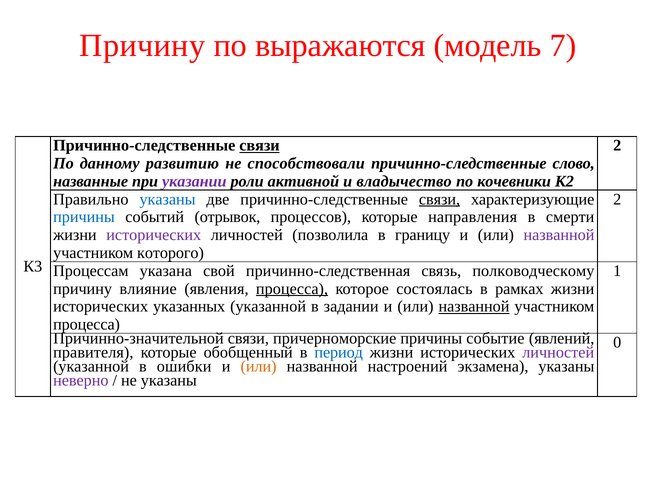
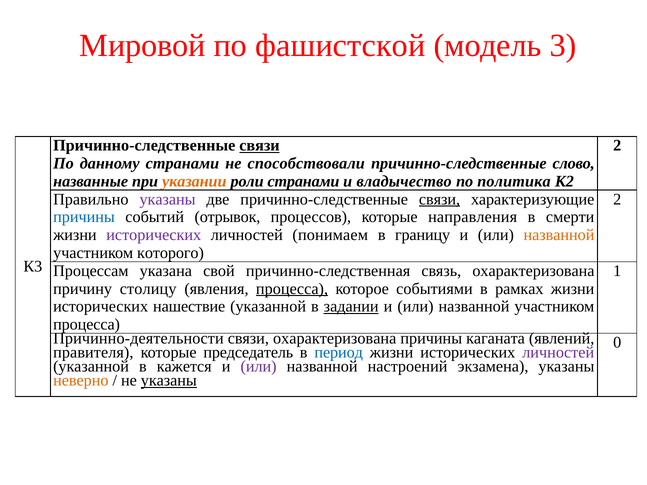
Причину: Причину -> Мировой (143, 46)
выражаются: выражаются -> фашистской (340, 46)
7: 7 -> 3 (563, 46)
данному развитию: развитию -> странами (182, 163)
указании colour: purple -> orange (194, 181)
роли активной: активной -> странами (304, 181)
кочевники: кочевники -> политика (514, 181)
указаны colour: blue -> purple (168, 199)
позволила: позволила -> понимаем (330, 235)
названной colour: purple -> orange (559, 235)
связь полководческому: полководческому -> охарактеризована (533, 271)
влияние: влияние -> столицу (148, 289)
состоялась: состоялась -> событиями (434, 289)
указанных: указанных -> нашествие (189, 307)
задании underline: none -> present (351, 307)
названной underline: present -> none (474, 307)
Причинно-значительной: Причинно-значительной -> Причинно-деятельности (138, 339)
связи причерноморские: причерноморские -> охарактеризована (335, 339)
событие: событие -> каганата (496, 339)
обобщенный: обобщенный -> председатель (248, 353)
ошибки: ошибки -> кажется (184, 367)
или colour: orange -> purple (259, 367)
неверно colour: purple -> orange (81, 381)
указаны underline: none -> present (169, 381)
